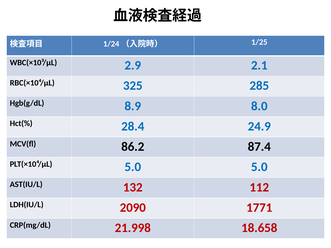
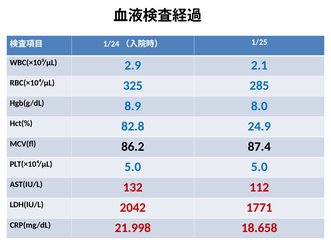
28.4: 28.4 -> 82.8 (133, 126)
2090: 2090 -> 2042 (133, 208)
